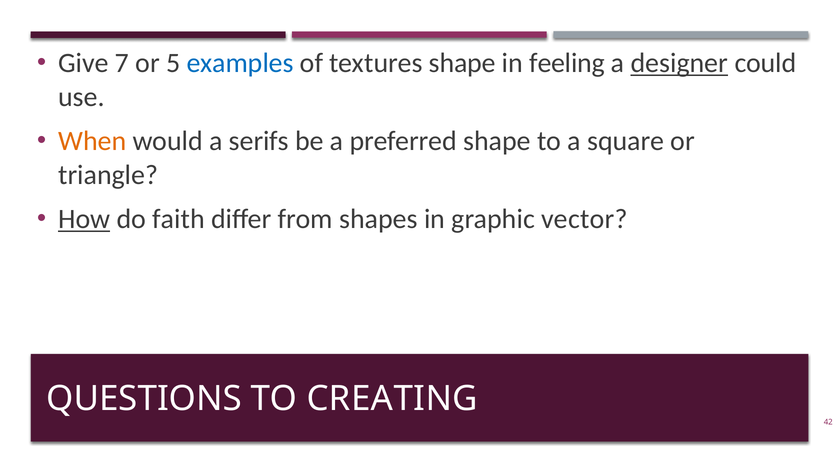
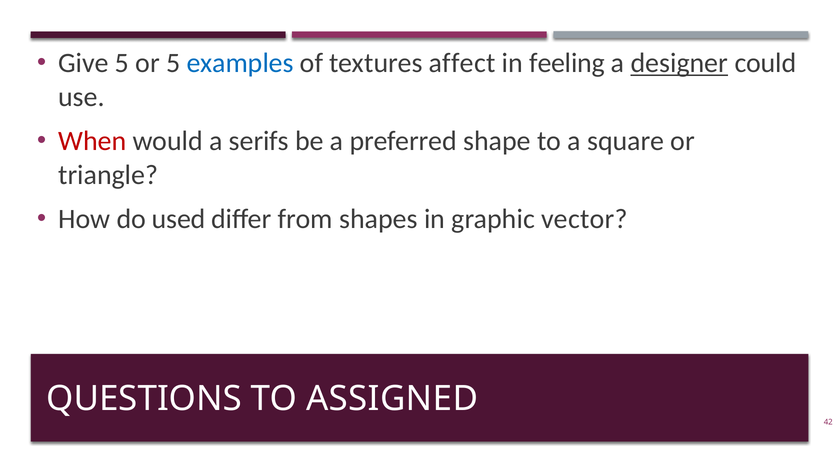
Give 7: 7 -> 5 (122, 63)
textures shape: shape -> affect (462, 63)
When colour: orange -> red (92, 141)
How underline: present -> none (84, 219)
faith: faith -> used (179, 219)
CREATING: CREATING -> ASSIGNED (392, 399)
